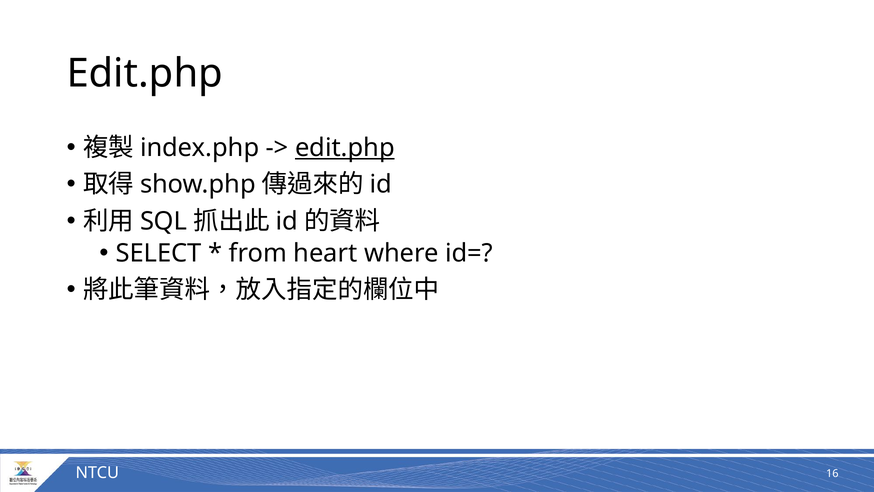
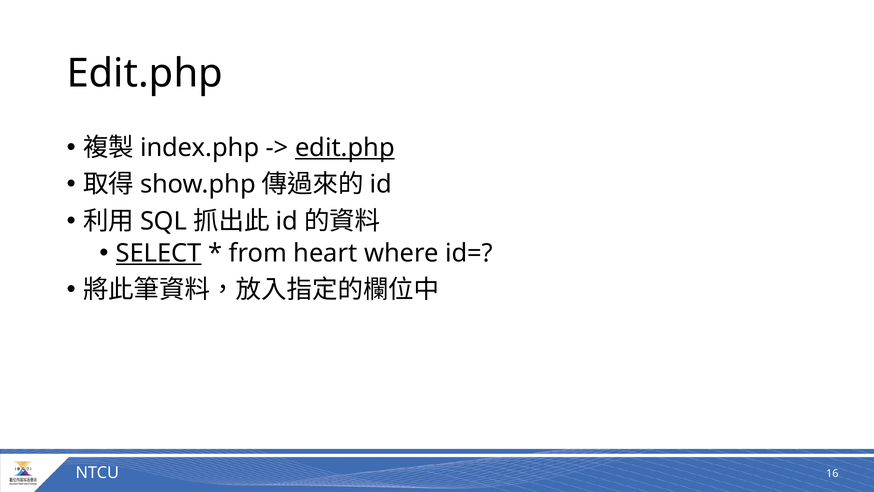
SELECT underline: none -> present (159, 253)
